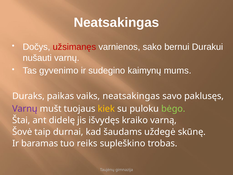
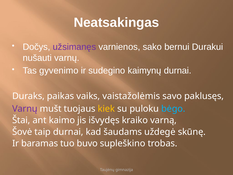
užsimanęs colour: red -> purple (74, 47)
kaimynų mums: mums -> durnai (178, 70)
vaiks neatsakingas: neatsakingas -> vaistažolėmis (131, 96)
bėgo colour: light green -> light blue (173, 109)
didelę: didelę -> kaimo (62, 120)
reiks: reiks -> buvo (87, 143)
